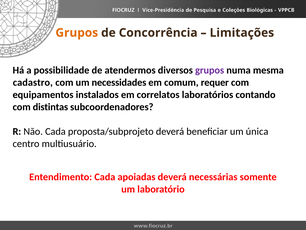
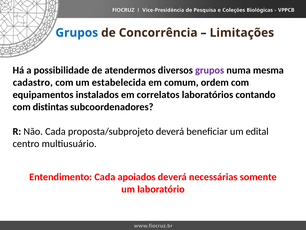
Grupos colour: orange -> blue (77, 33)
necessidades: necessidades -> estabelecida (119, 82)
requer: requer -> ordem (215, 82)
única: única -> edital (257, 131)
apoiadas: apoiadas -> apoiados (137, 177)
